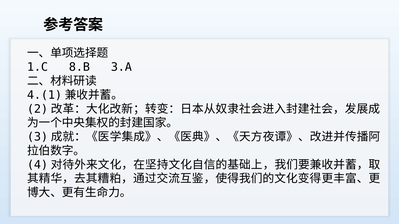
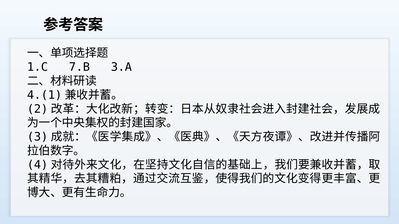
8.B: 8.B -> 7.B (79, 67)
